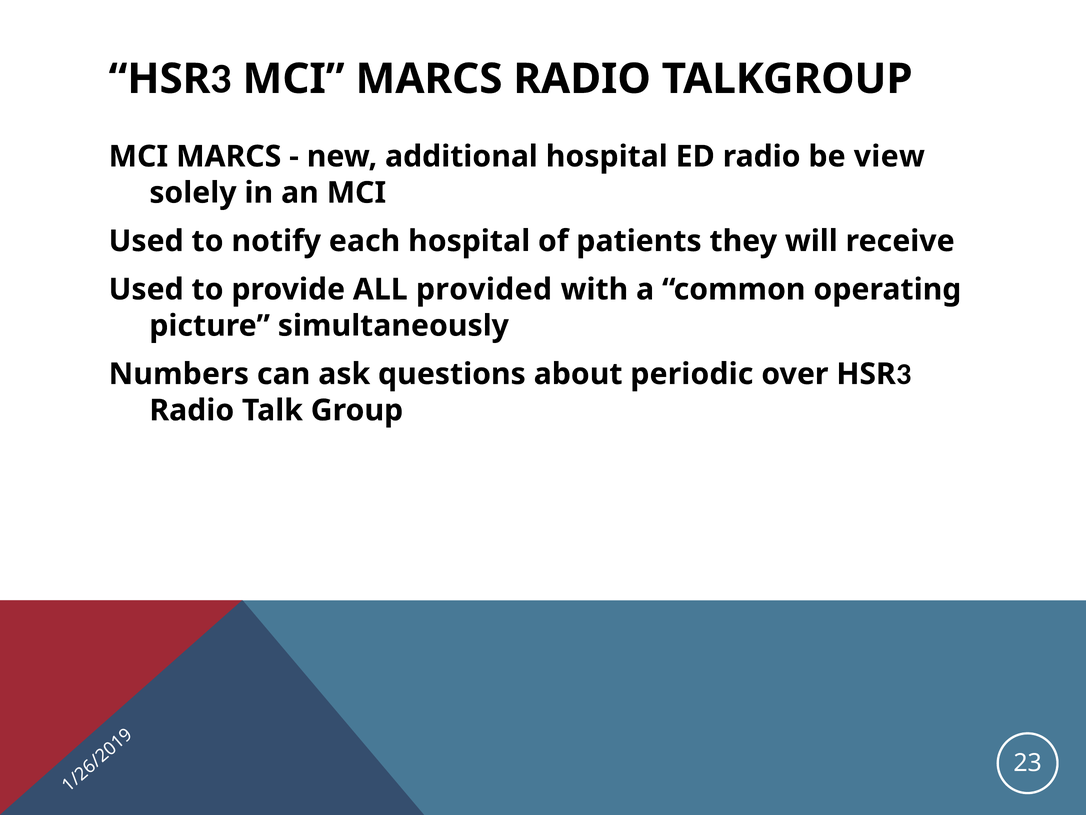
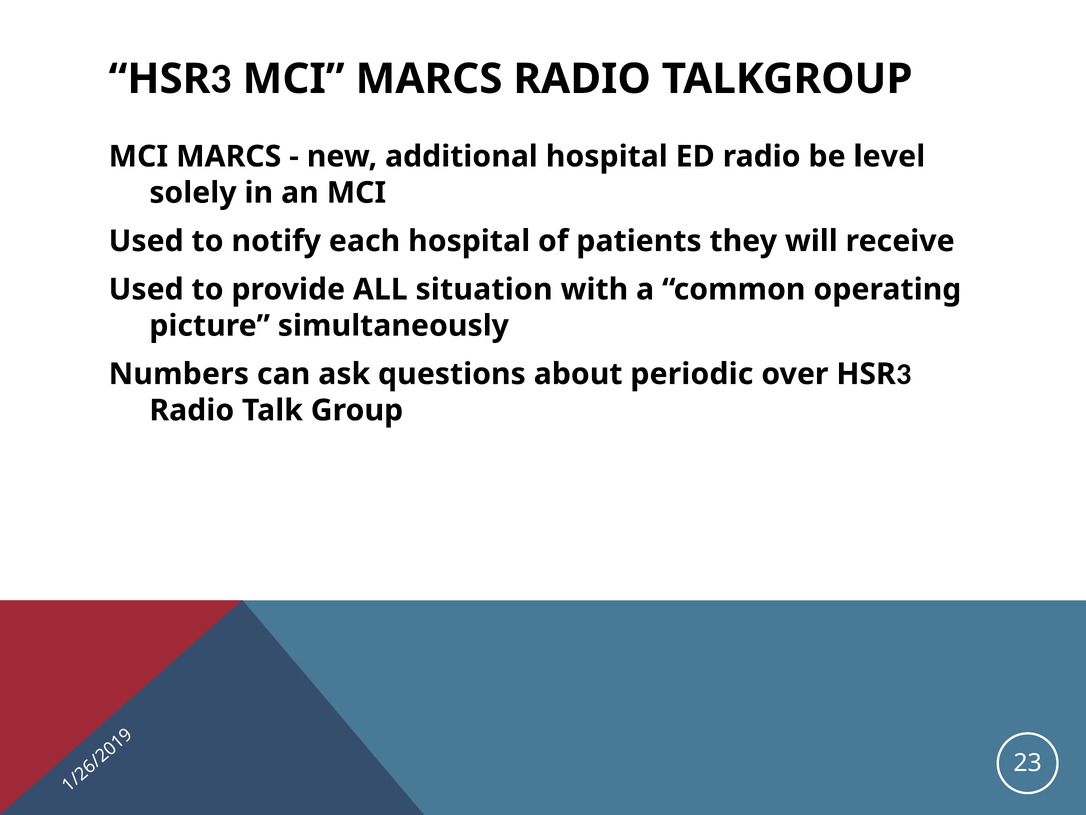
view: view -> level (889, 156)
provided: provided -> situation (484, 289)
